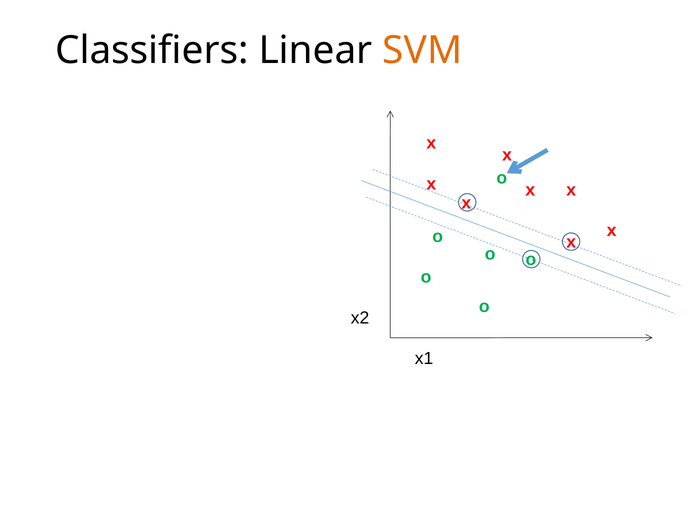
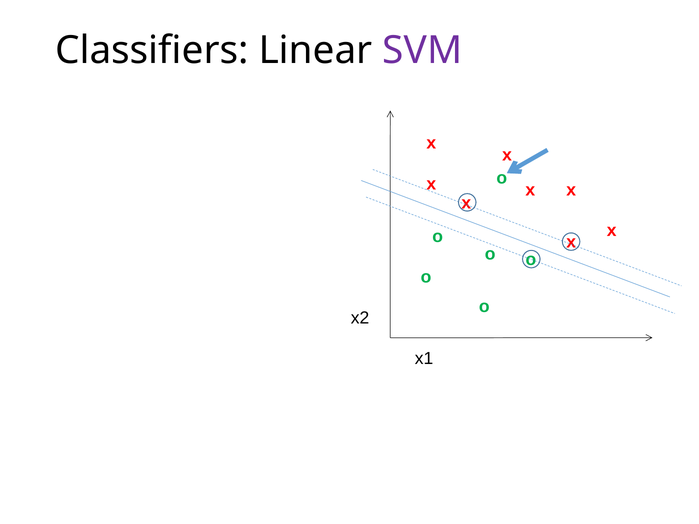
SVM colour: orange -> purple (422, 50)
